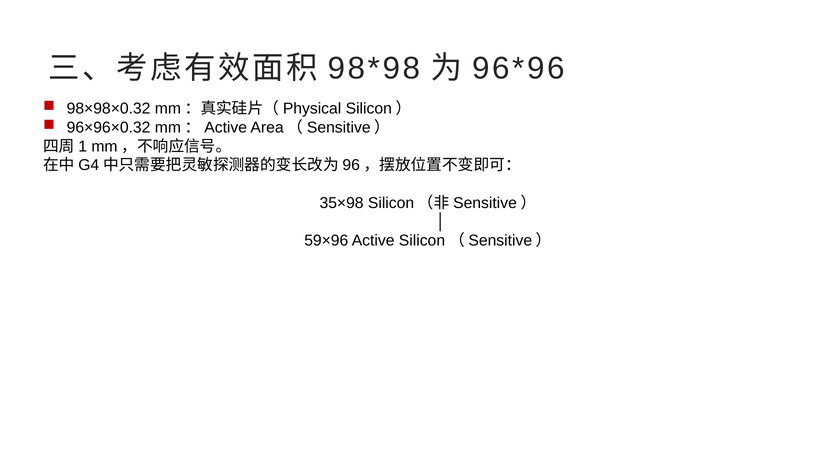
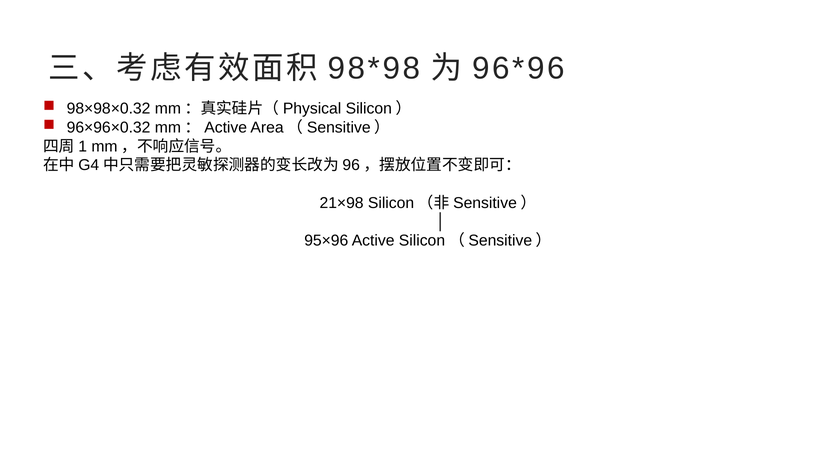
35×98: 35×98 -> 21×98 (342, 203)
59×96: 59×96 -> 95×96 (326, 241)
